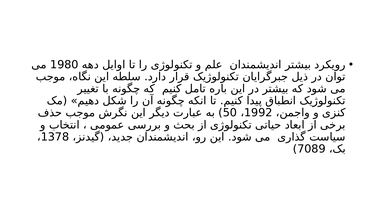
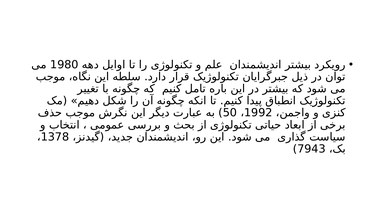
7089: 7089 -> 7943 (311, 149)
